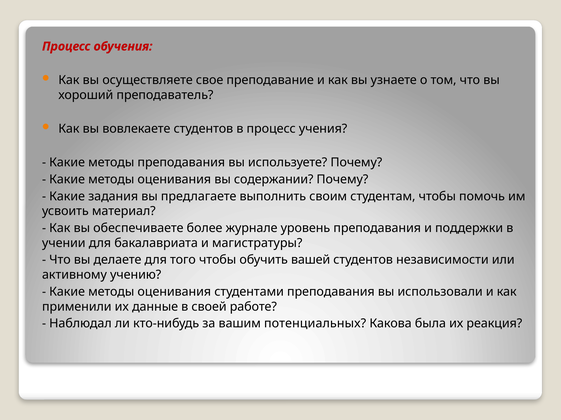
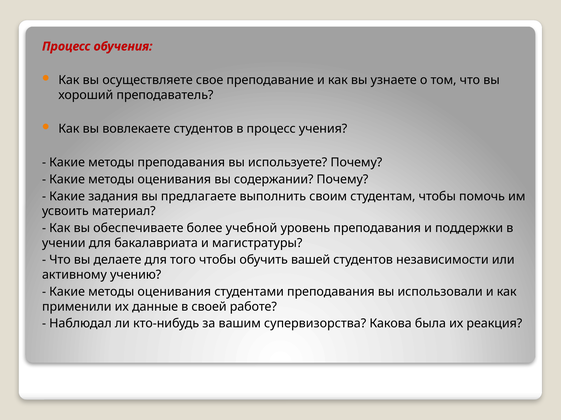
журнале: журнале -> учебной (251, 228)
потенциальных: потенциальных -> супервизорства (315, 324)
